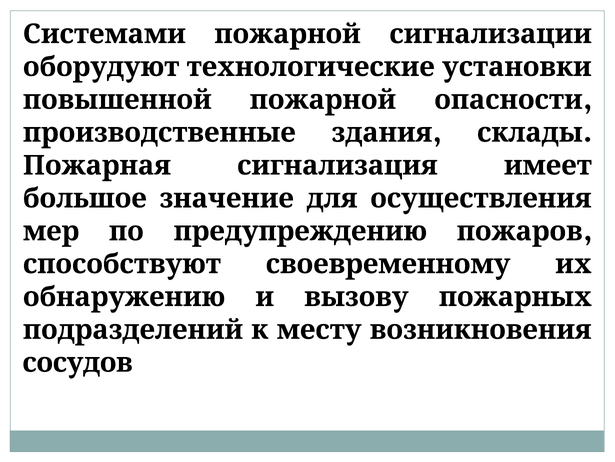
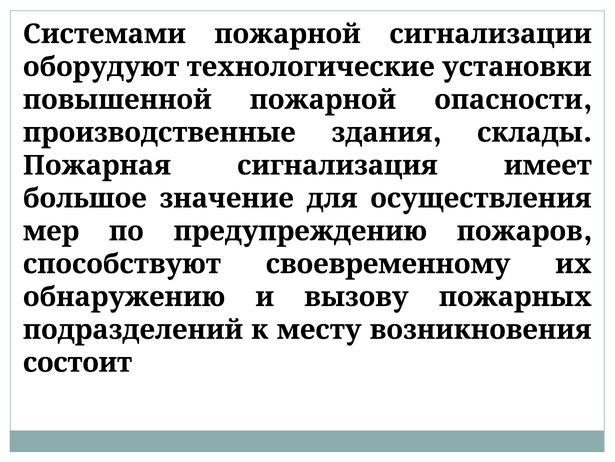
сосудов: сосудов -> состоит (78, 362)
